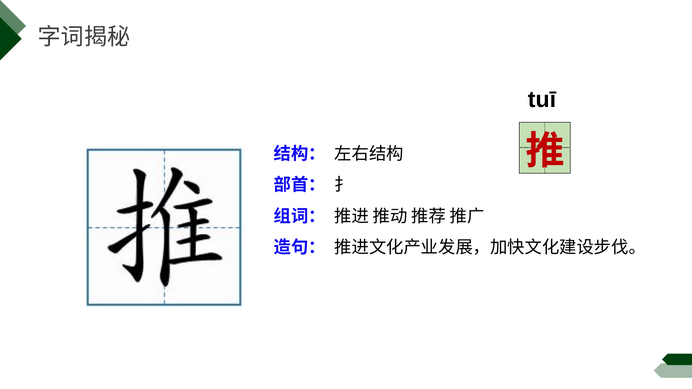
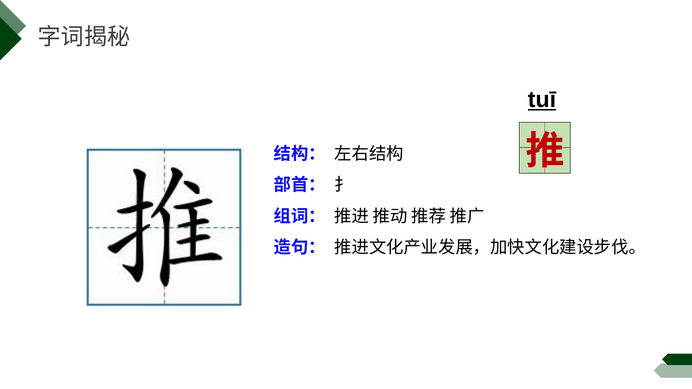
tuī underline: none -> present (542, 100)
